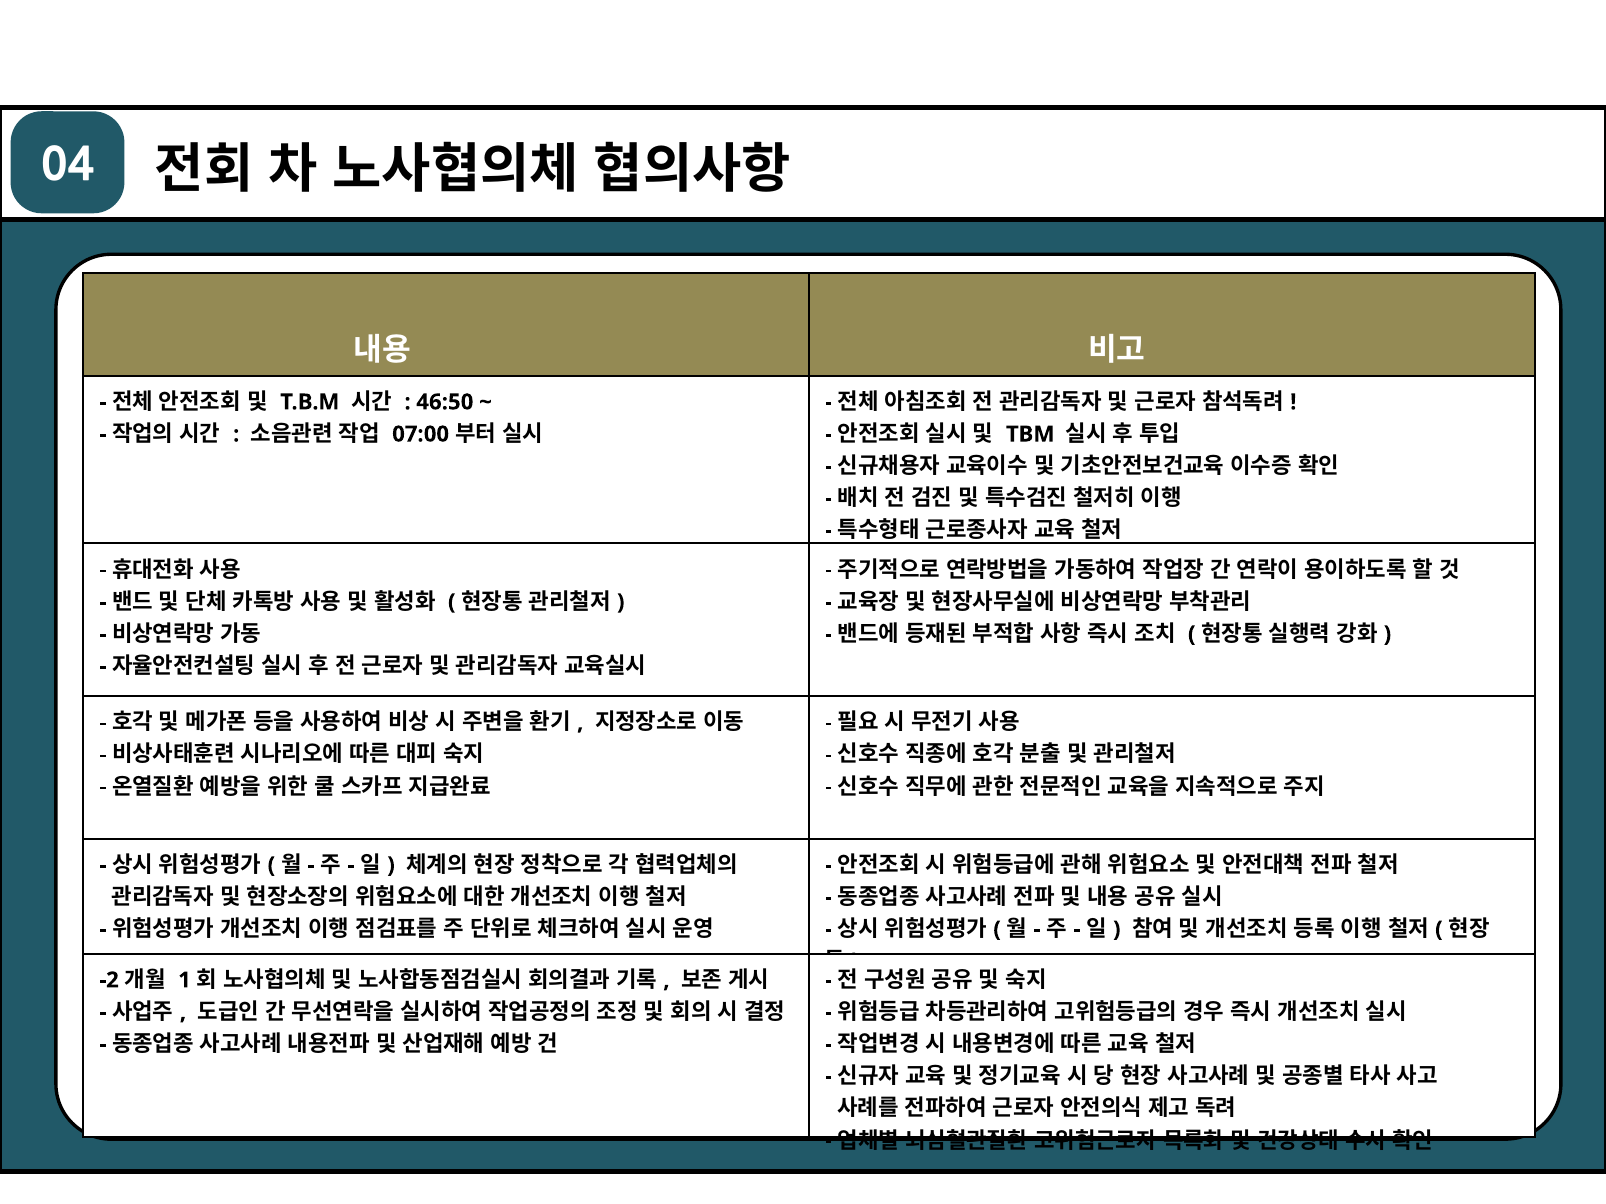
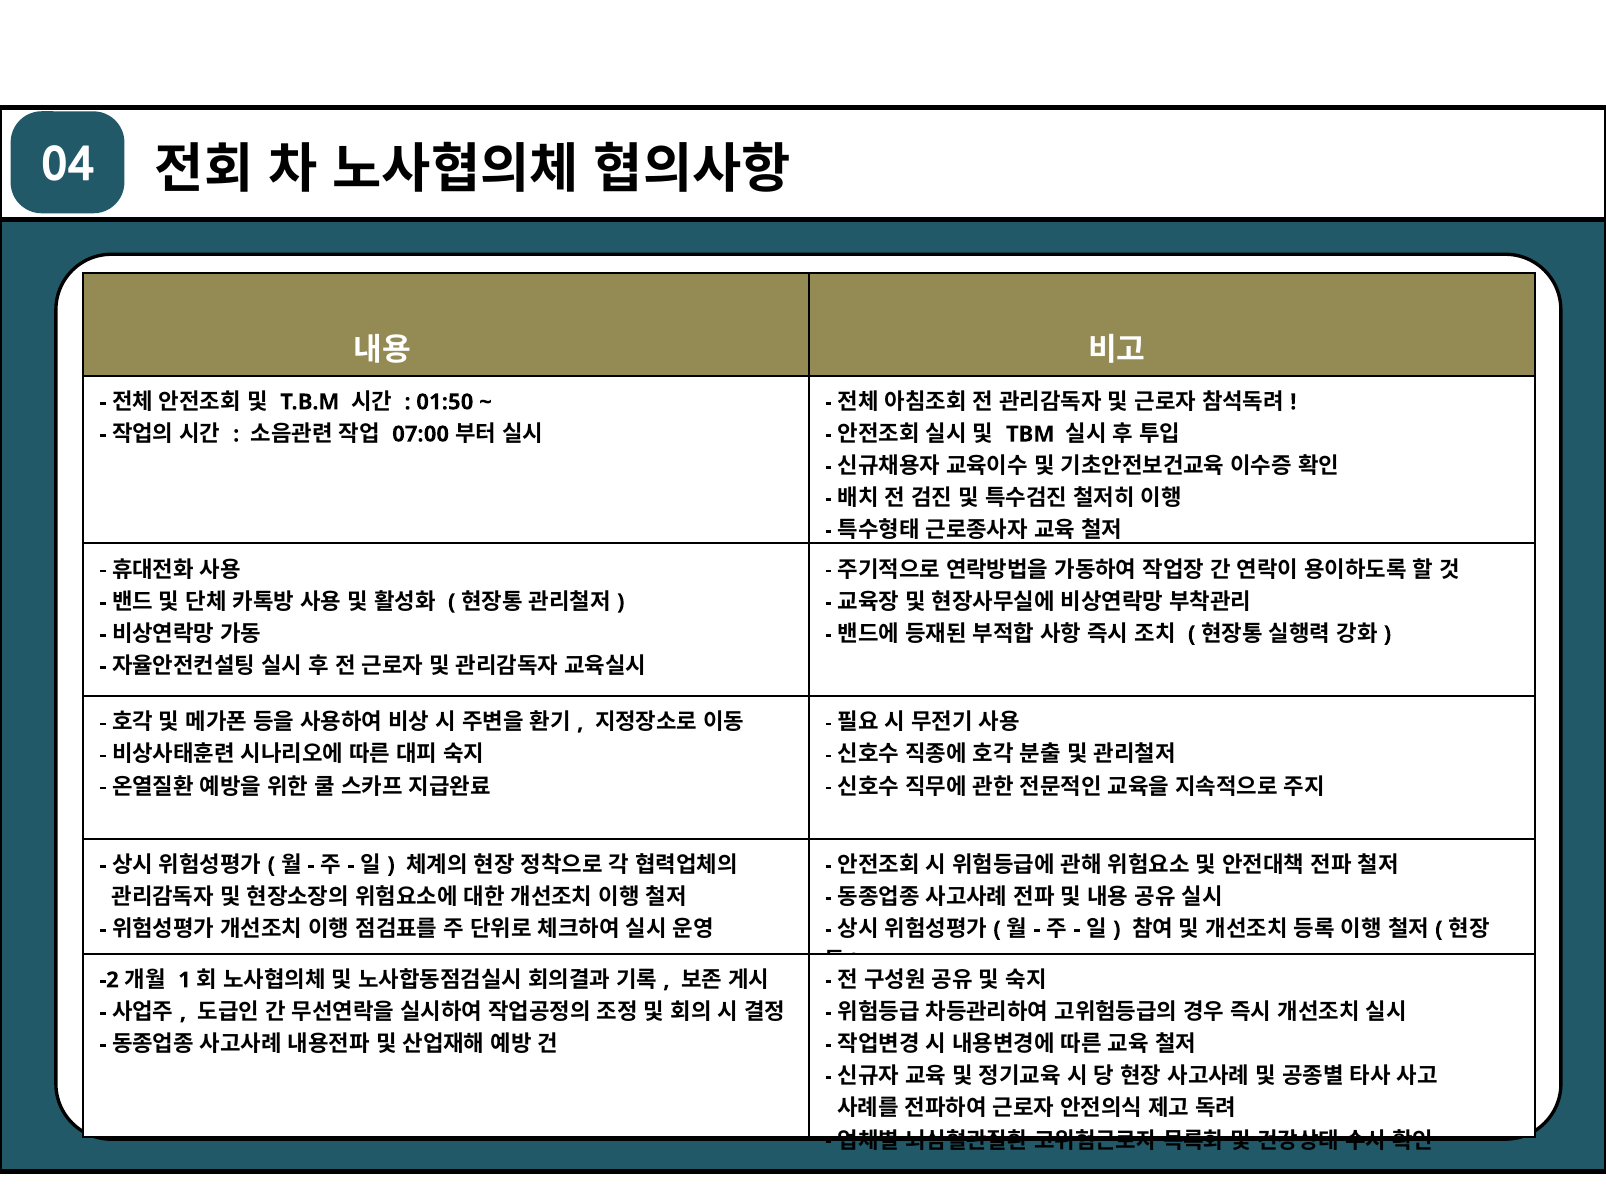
46:50: 46:50 -> 01:50 (445, 402)
